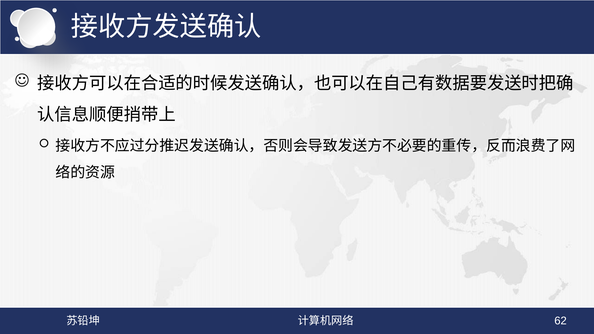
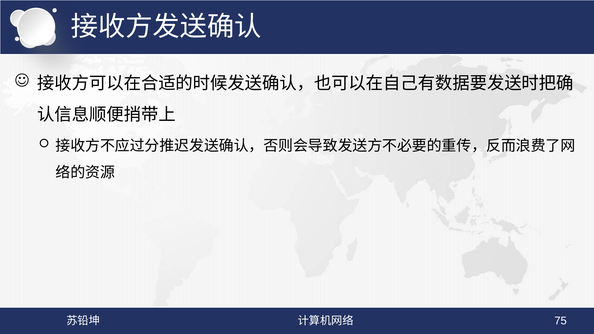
62: 62 -> 75 (561, 321)
